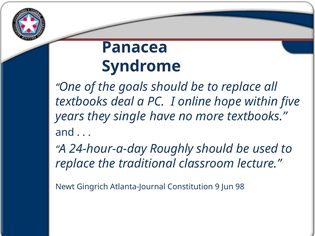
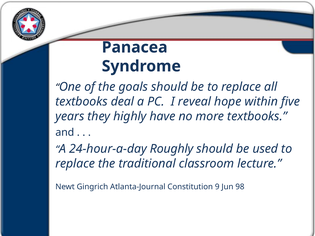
online: online -> reveal (195, 102)
single: single -> highly (130, 116)
